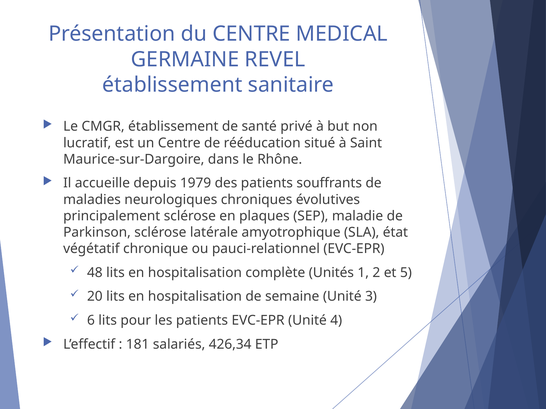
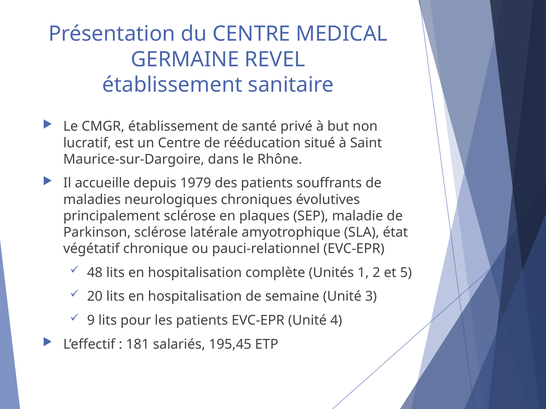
6: 6 -> 9 (91, 321)
426,34: 426,34 -> 195,45 (230, 345)
